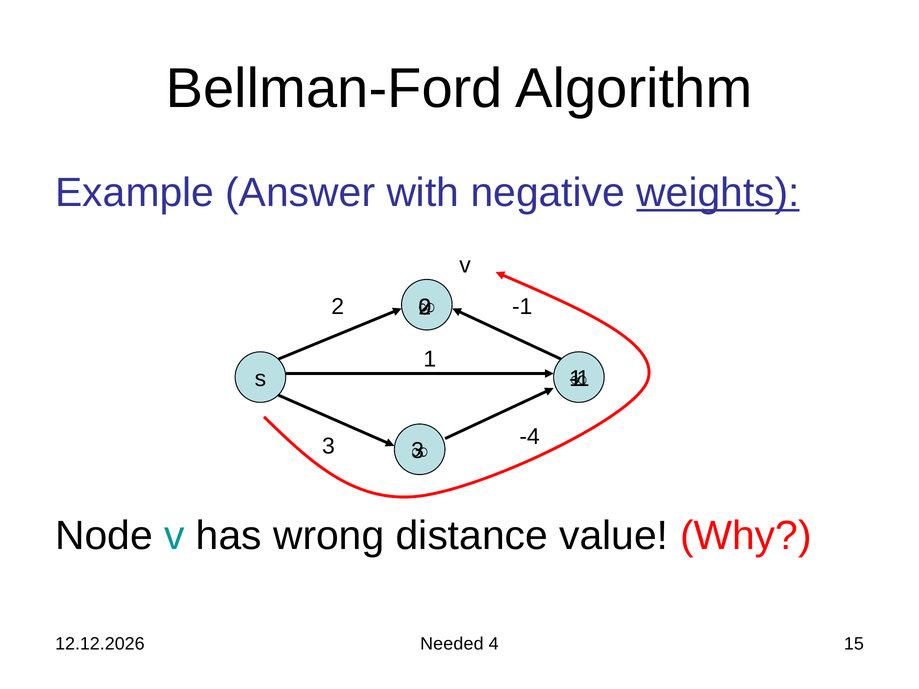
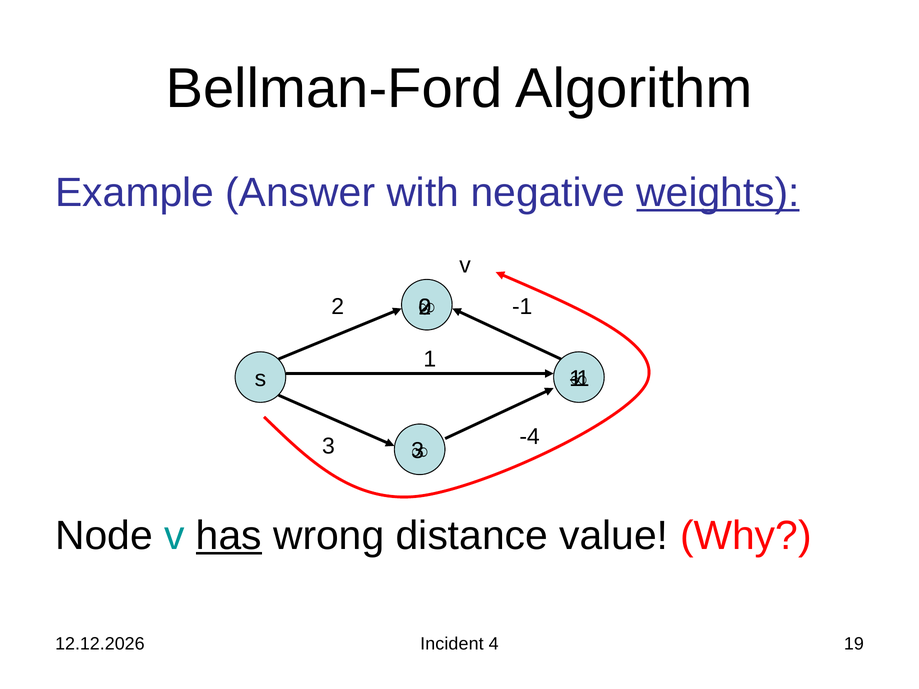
has underline: none -> present (229, 536)
Needed: Needed -> Incident (452, 644)
15: 15 -> 19 (854, 644)
